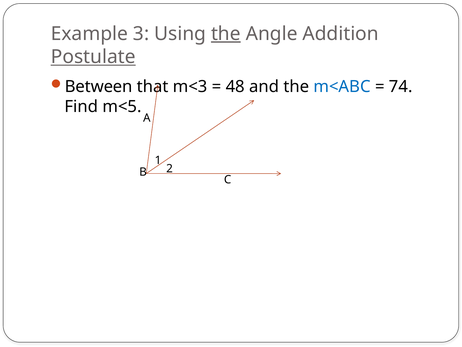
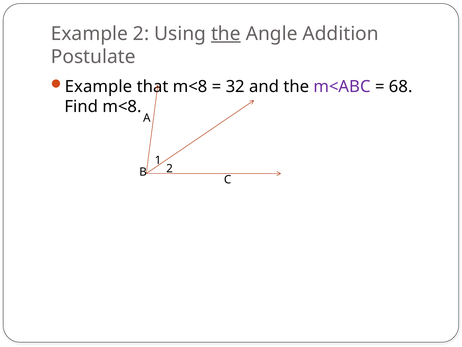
Example 3: 3 -> 2 (141, 34)
Postulate underline: present -> none (93, 57)
Between: Between -> Example (99, 87)
that m<3: m<3 -> m<8 (190, 87)
48: 48 -> 32 (235, 87)
m<ABC colour: blue -> purple (342, 87)
74: 74 -> 68 (401, 87)
Find m<5: m<5 -> m<8 (122, 107)
